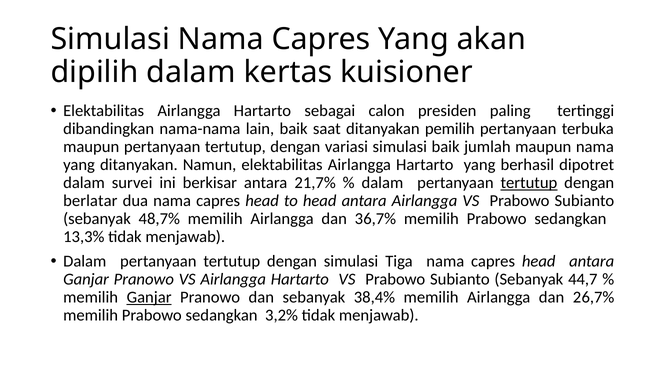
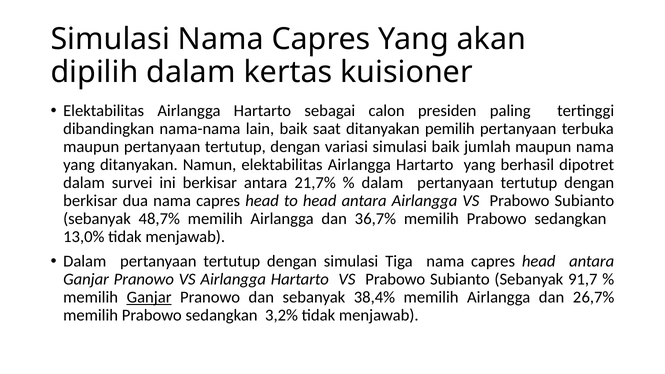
tertutup underline: present -> none (529, 183)
berlatar: berlatar -> berkisar (90, 201)
13,3%: 13,3% -> 13,0% (84, 237)
44,7: 44,7 -> 91,7 (583, 279)
